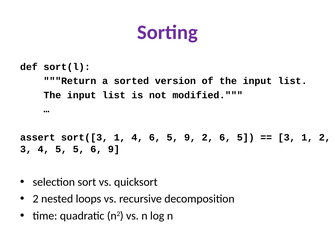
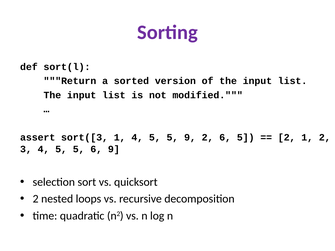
1 4 6: 6 -> 5 (155, 138)
3: 3 -> 2 (287, 138)
